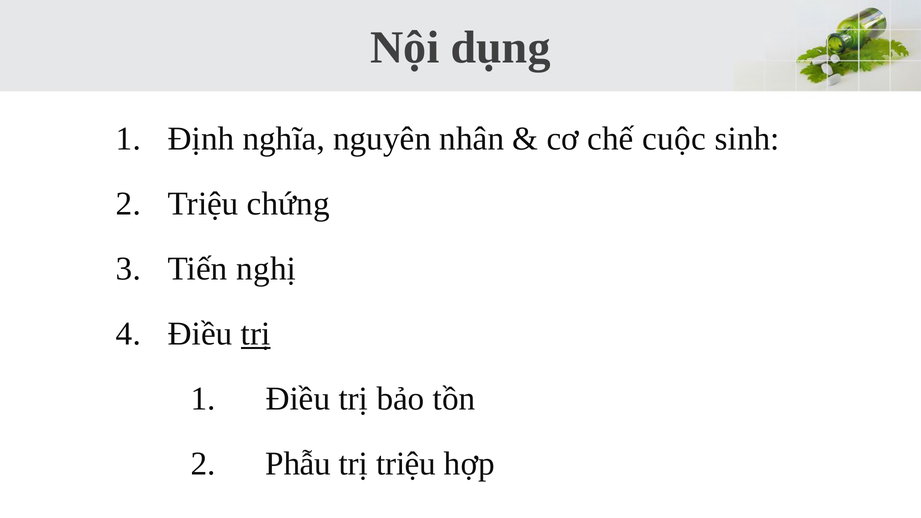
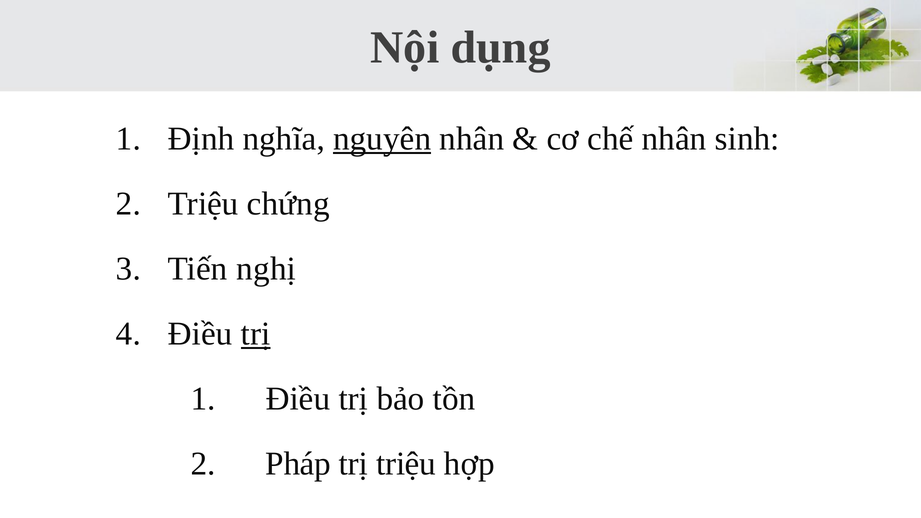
nguyên underline: none -> present (382, 139)
chế cuộc: cuộc -> nhân (674, 139)
Phẫu: Phẫu -> Pháp (298, 464)
